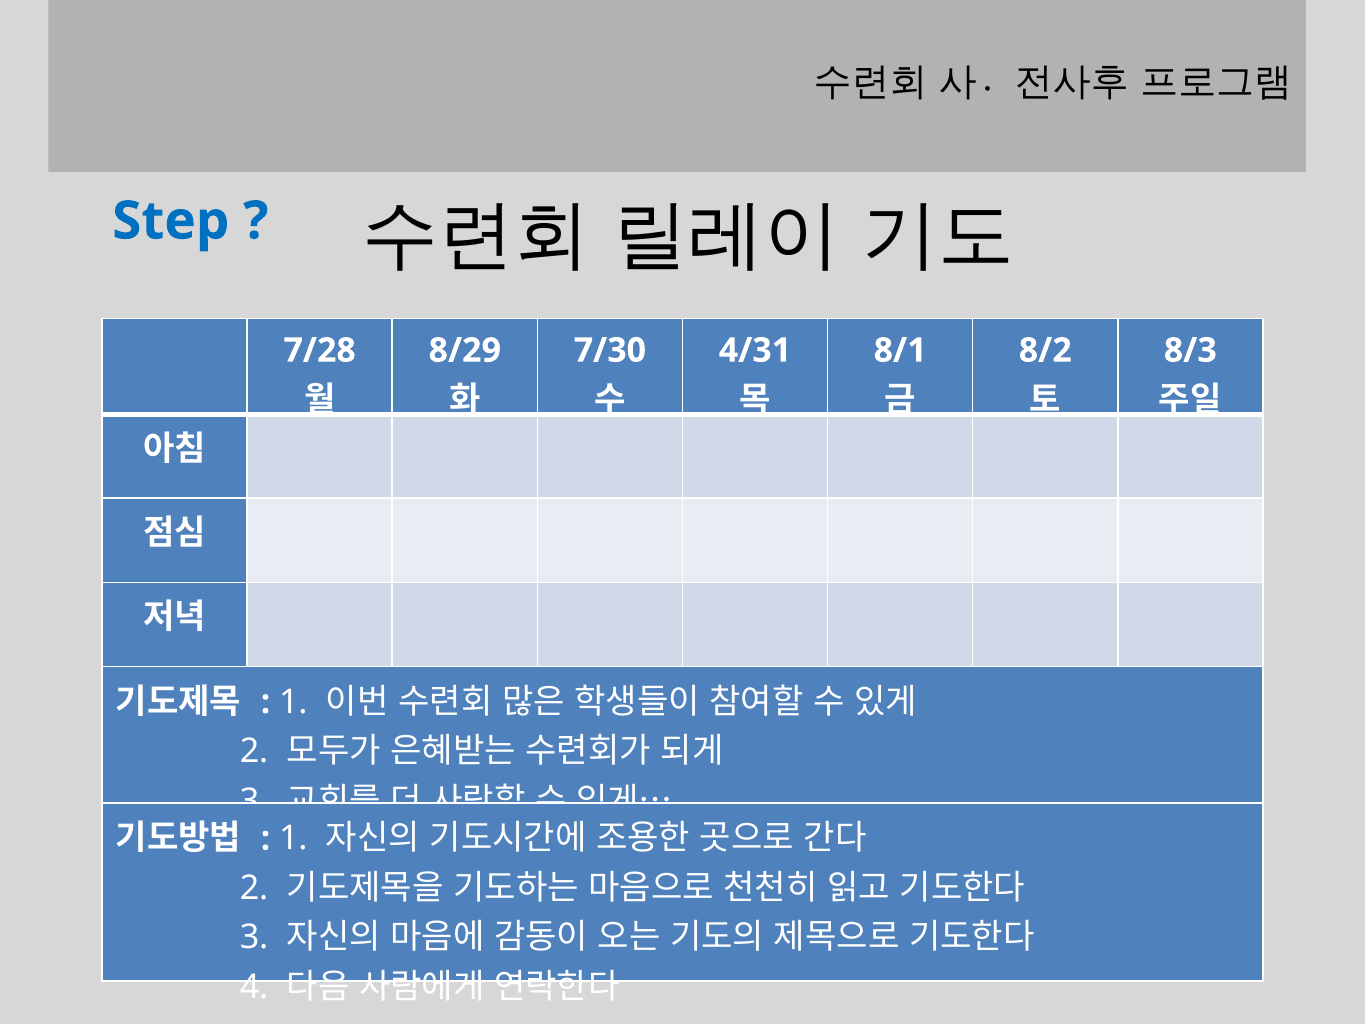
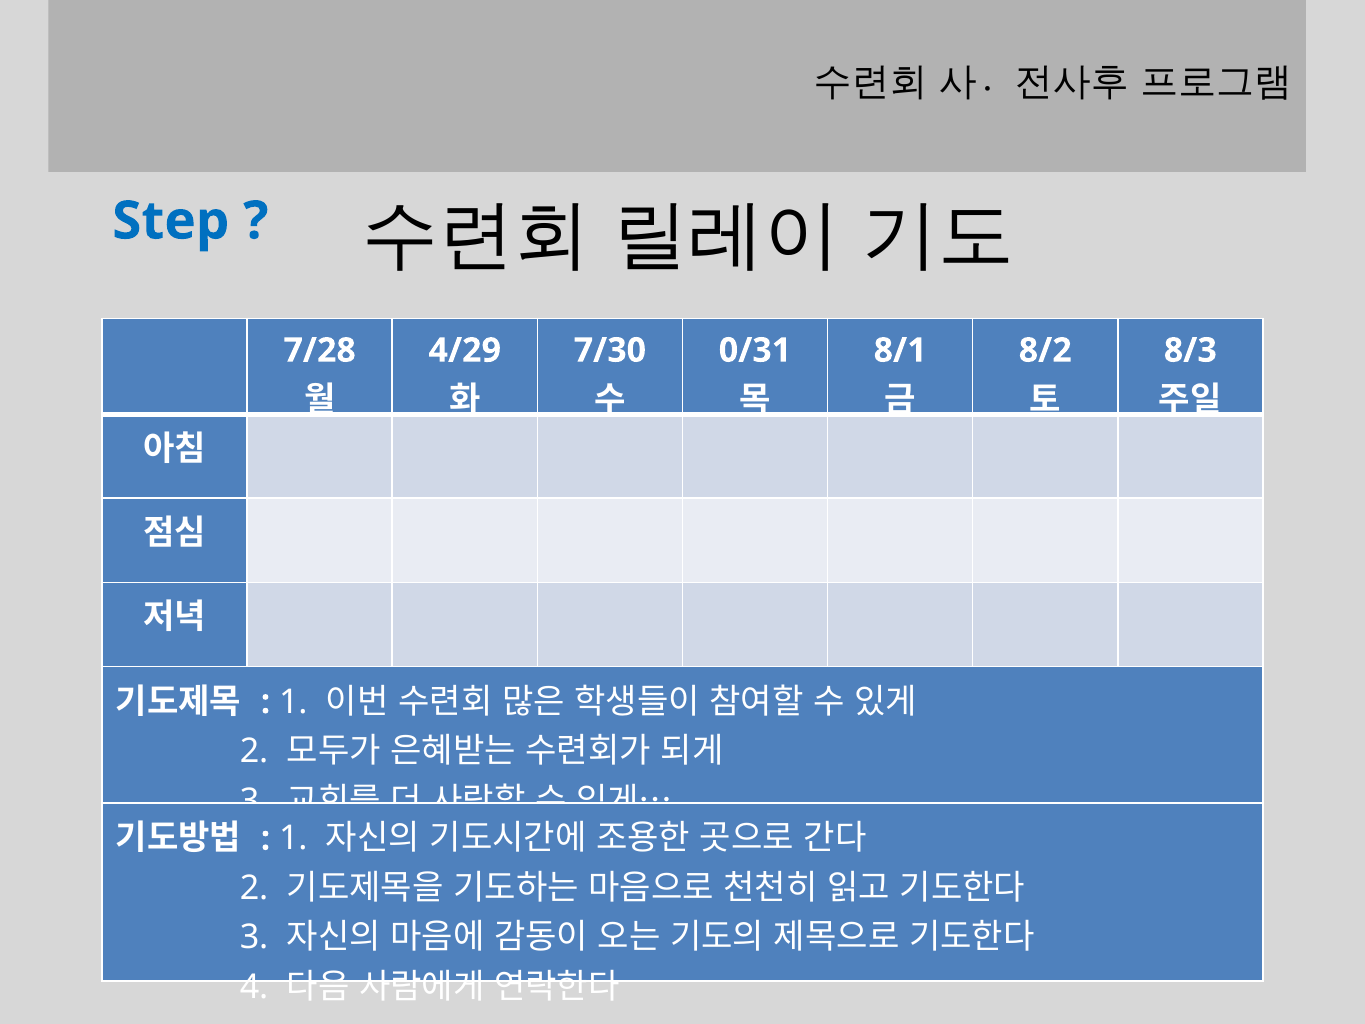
8/29: 8/29 -> 4/29 (465, 350)
4/31: 4/31 -> 0/31 (755, 350)
